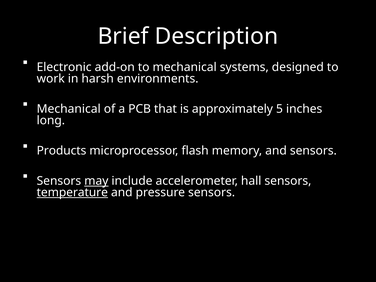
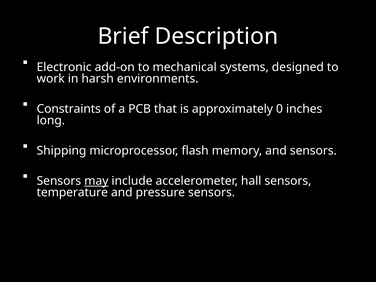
Mechanical: Mechanical -> Constraints (69, 109)
5: 5 -> 0 (279, 109)
Products: Products -> Shipping (61, 151)
temperature underline: present -> none (72, 192)
